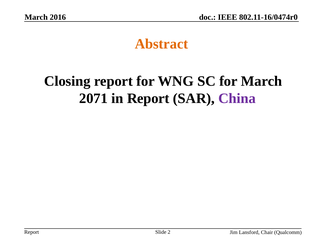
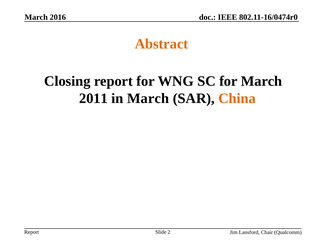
2071: 2071 -> 2011 (93, 98)
in Report: Report -> March (148, 98)
China colour: purple -> orange (237, 98)
